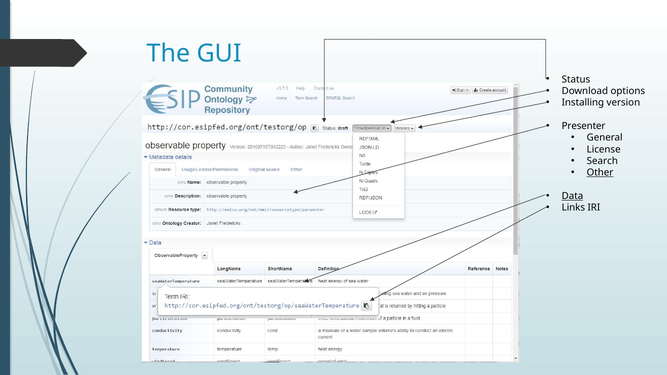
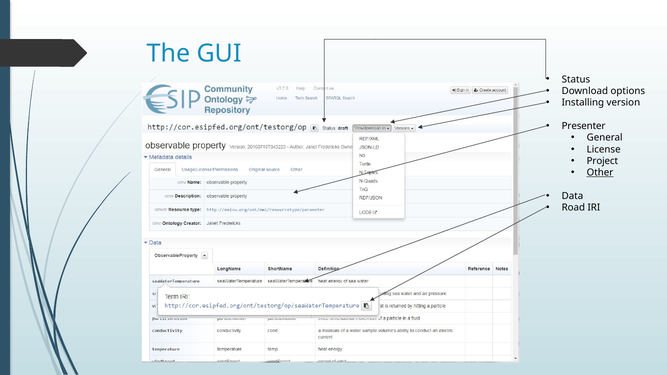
Search: Search -> Project (602, 161)
Data underline: present -> none (572, 196)
Links: Links -> Road (573, 208)
